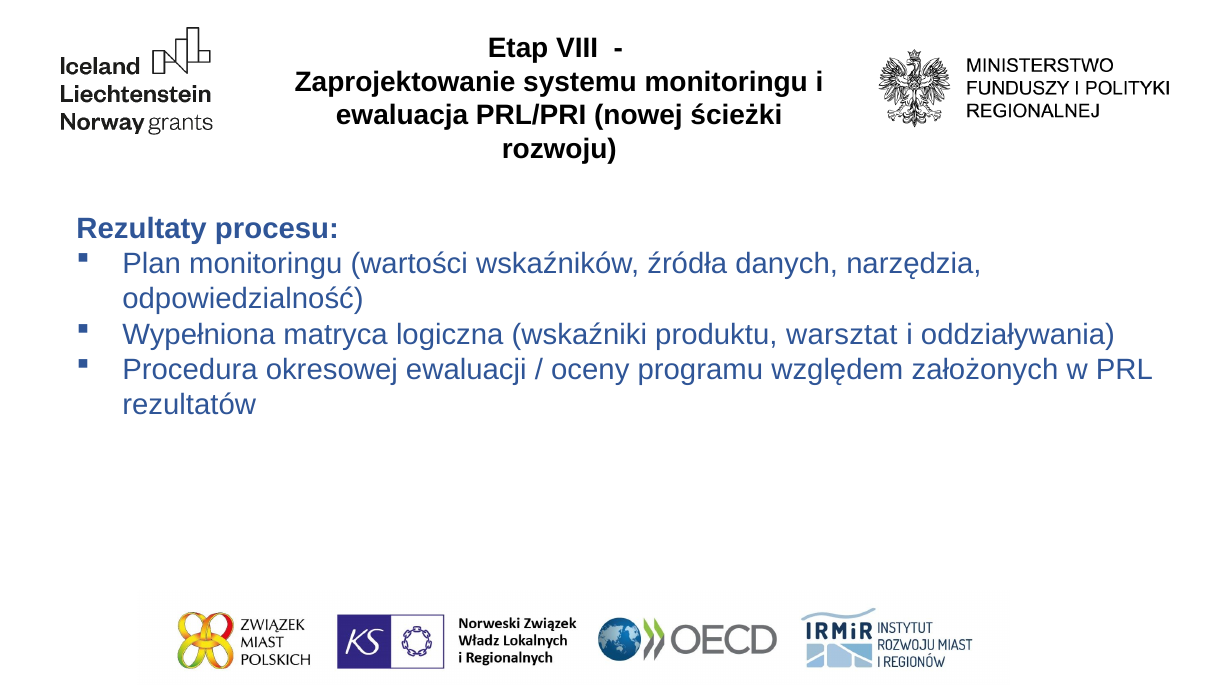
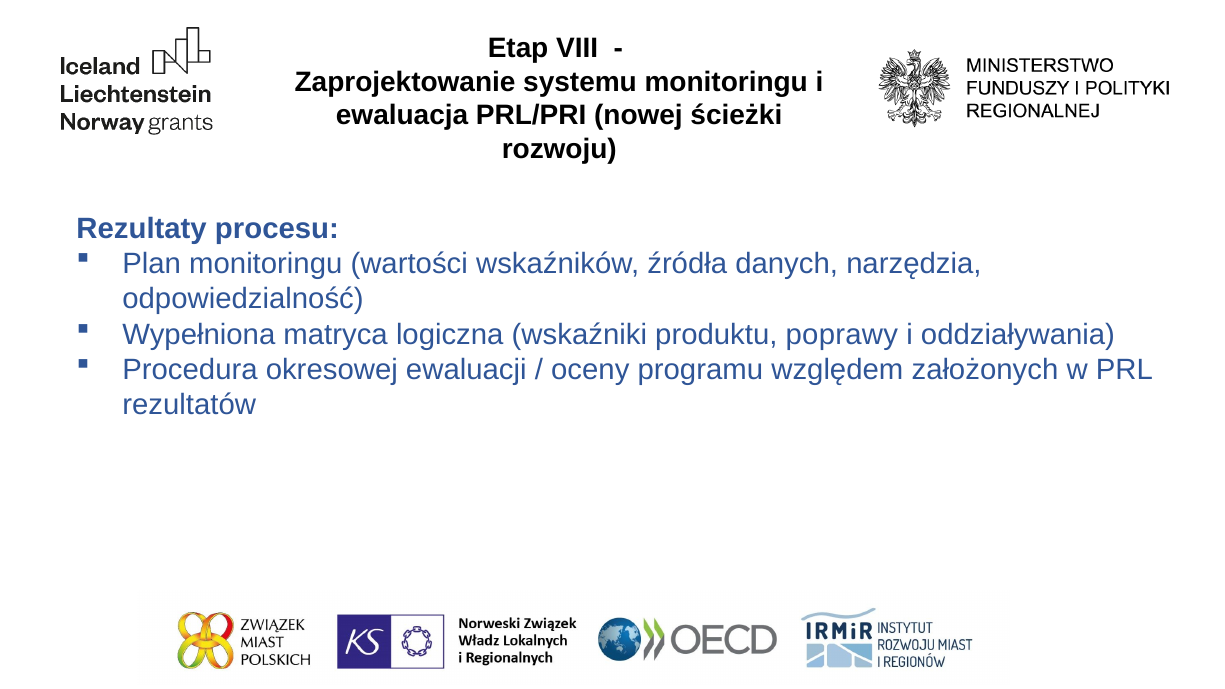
warsztat: warsztat -> poprawy (842, 335)
